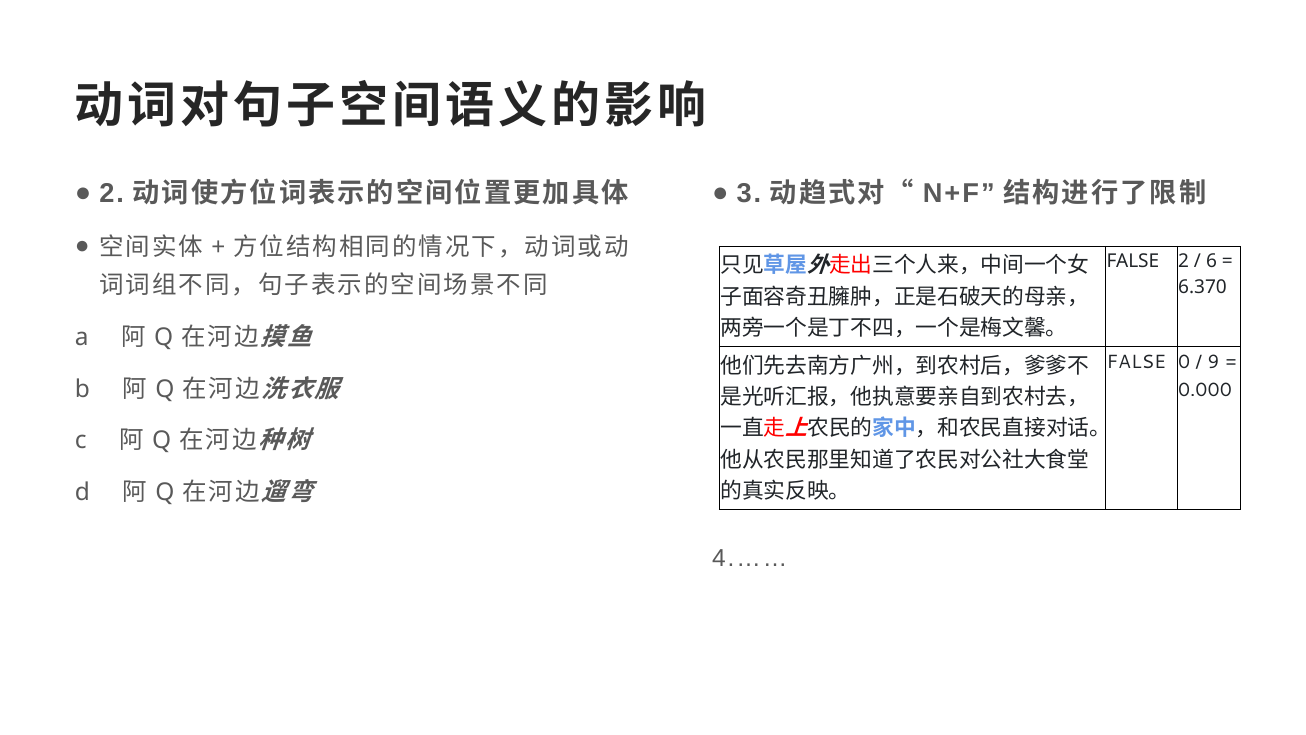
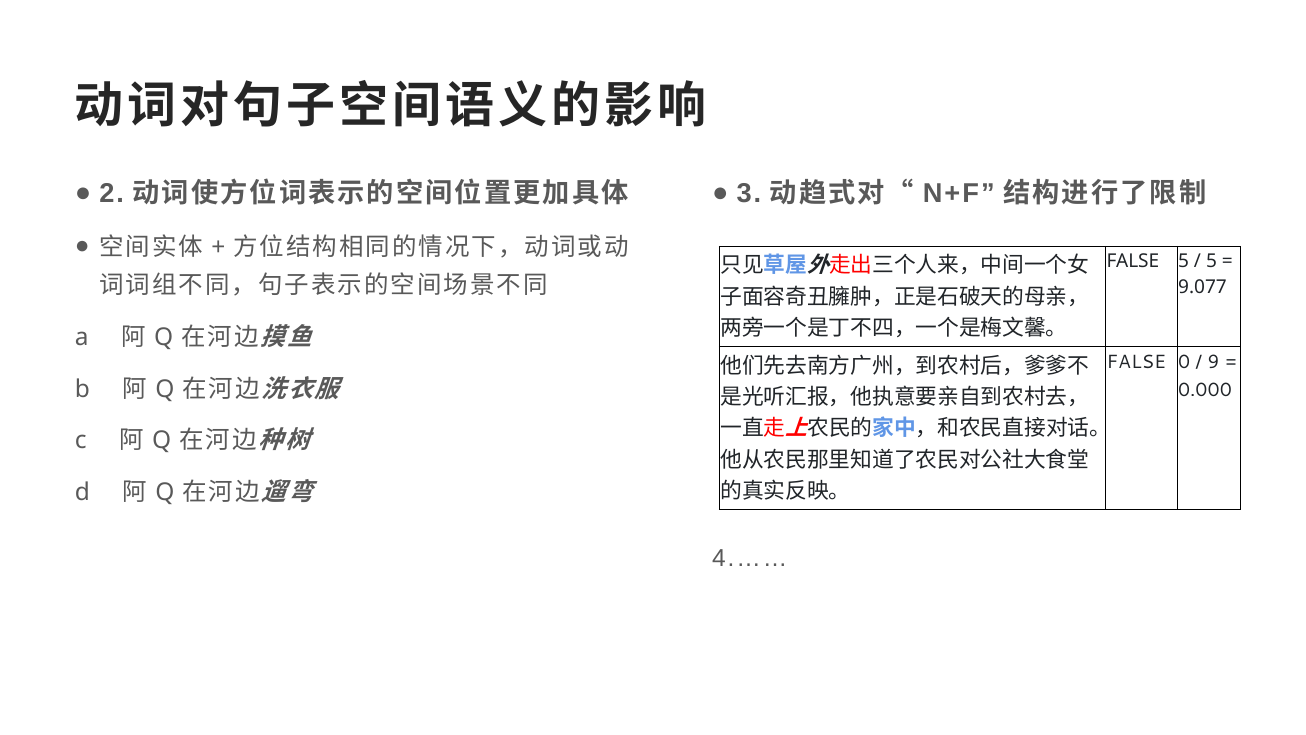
FALSE 2: 2 -> 5 (1184, 262)
6: 6 -> 5 (1212, 262)
6.370: 6.370 -> 9.077 (1203, 288)
